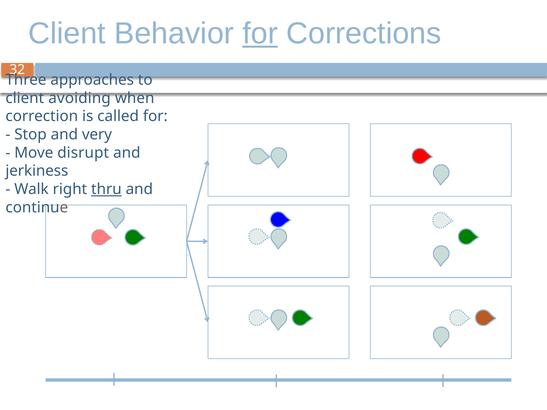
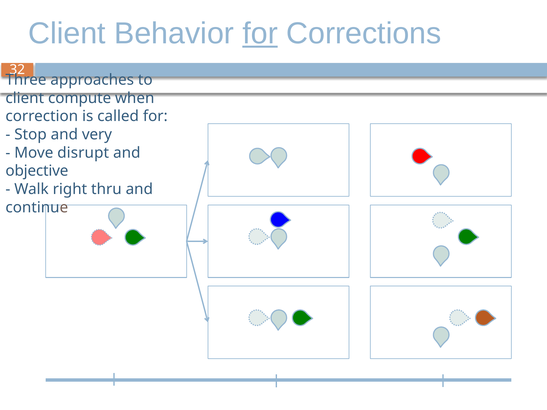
avoiding: avoiding -> compute (80, 98)
jerkiness: jerkiness -> objective (37, 171)
thru underline: present -> none (106, 189)
